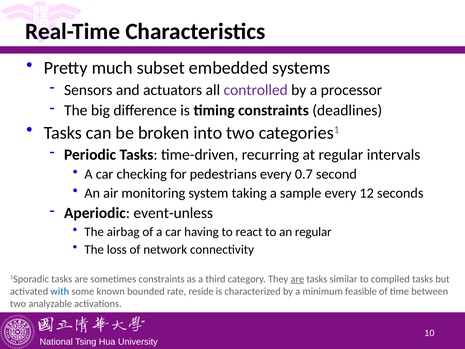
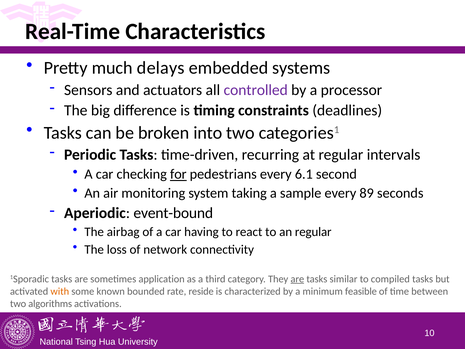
subset: subset -> delays (161, 68)
for underline: none -> present (178, 174)
0.7: 0.7 -> 6.1 (304, 174)
12: 12 -> 89 (367, 193)
event-unless: event-unless -> event-bound (173, 213)
sometimes constraints: constraints -> application (162, 279)
with colour: blue -> orange (60, 291)
analyzable: analyzable -> algorithms (50, 304)
